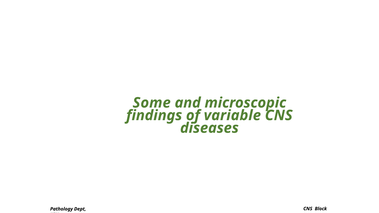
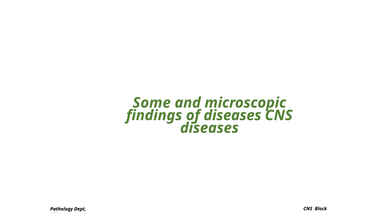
of variable: variable -> diseases (232, 115)
